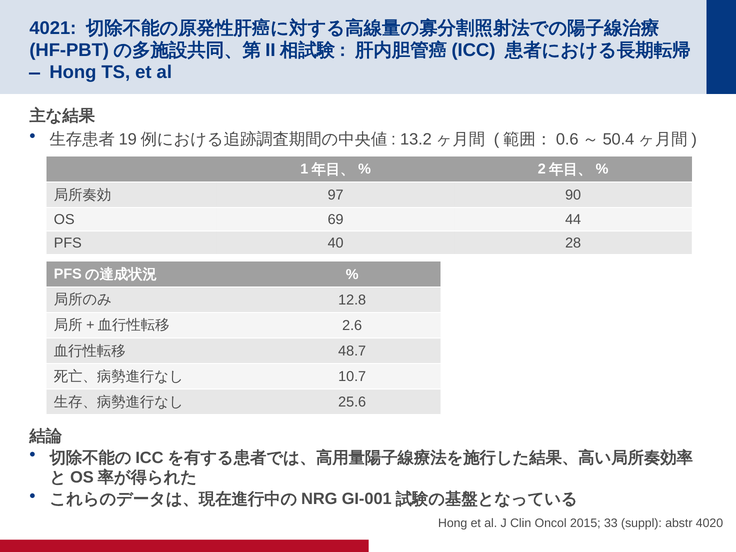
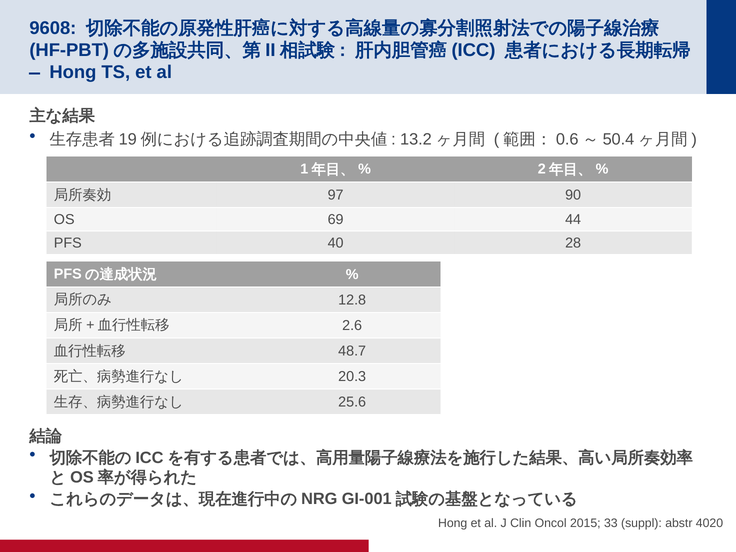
4021: 4021 -> 9608 (53, 28)
10.7: 10.7 -> 20.3 (352, 377)
